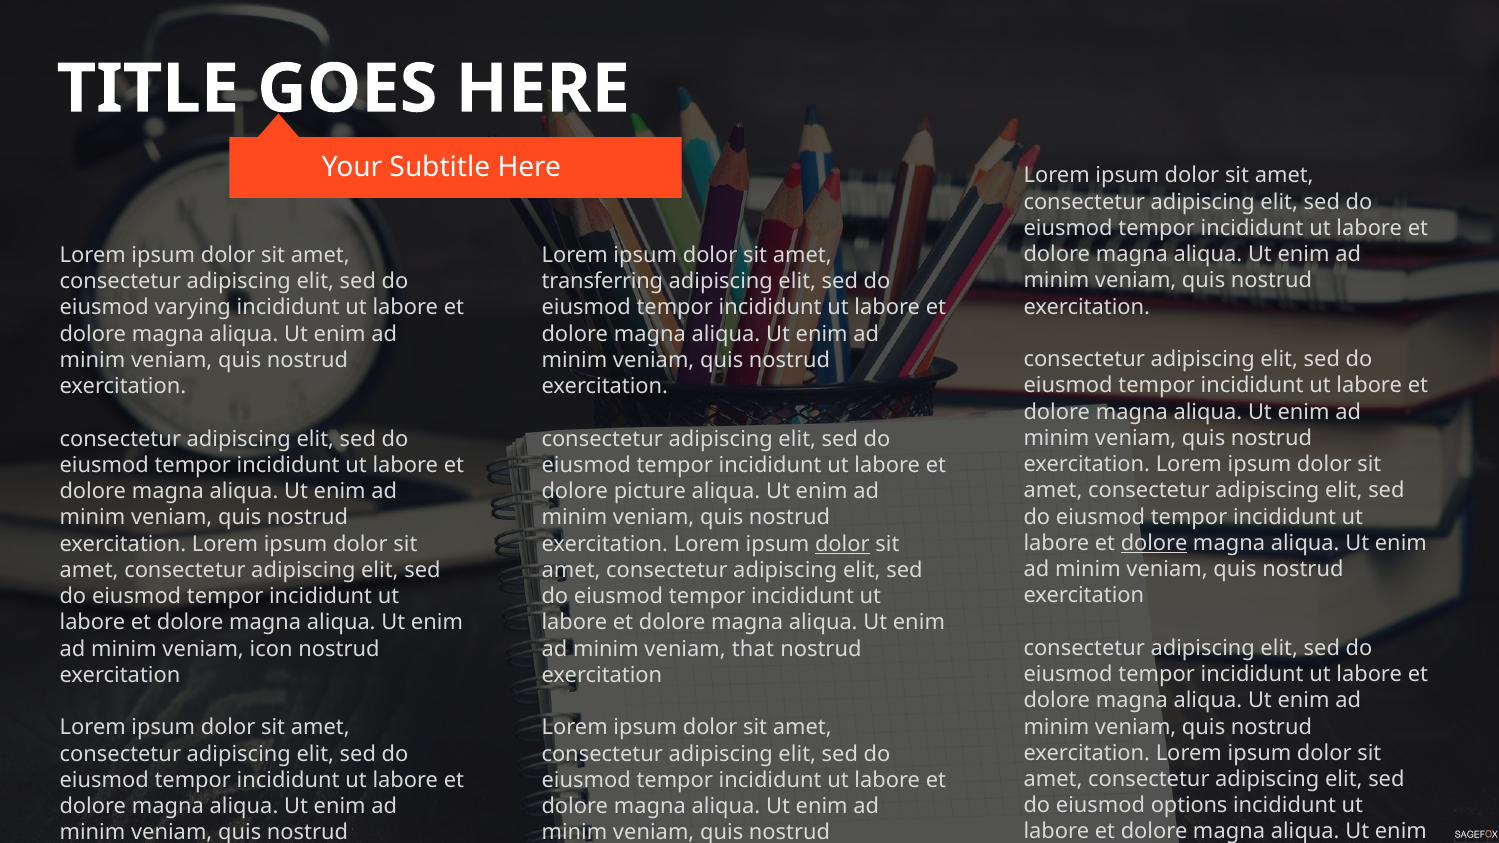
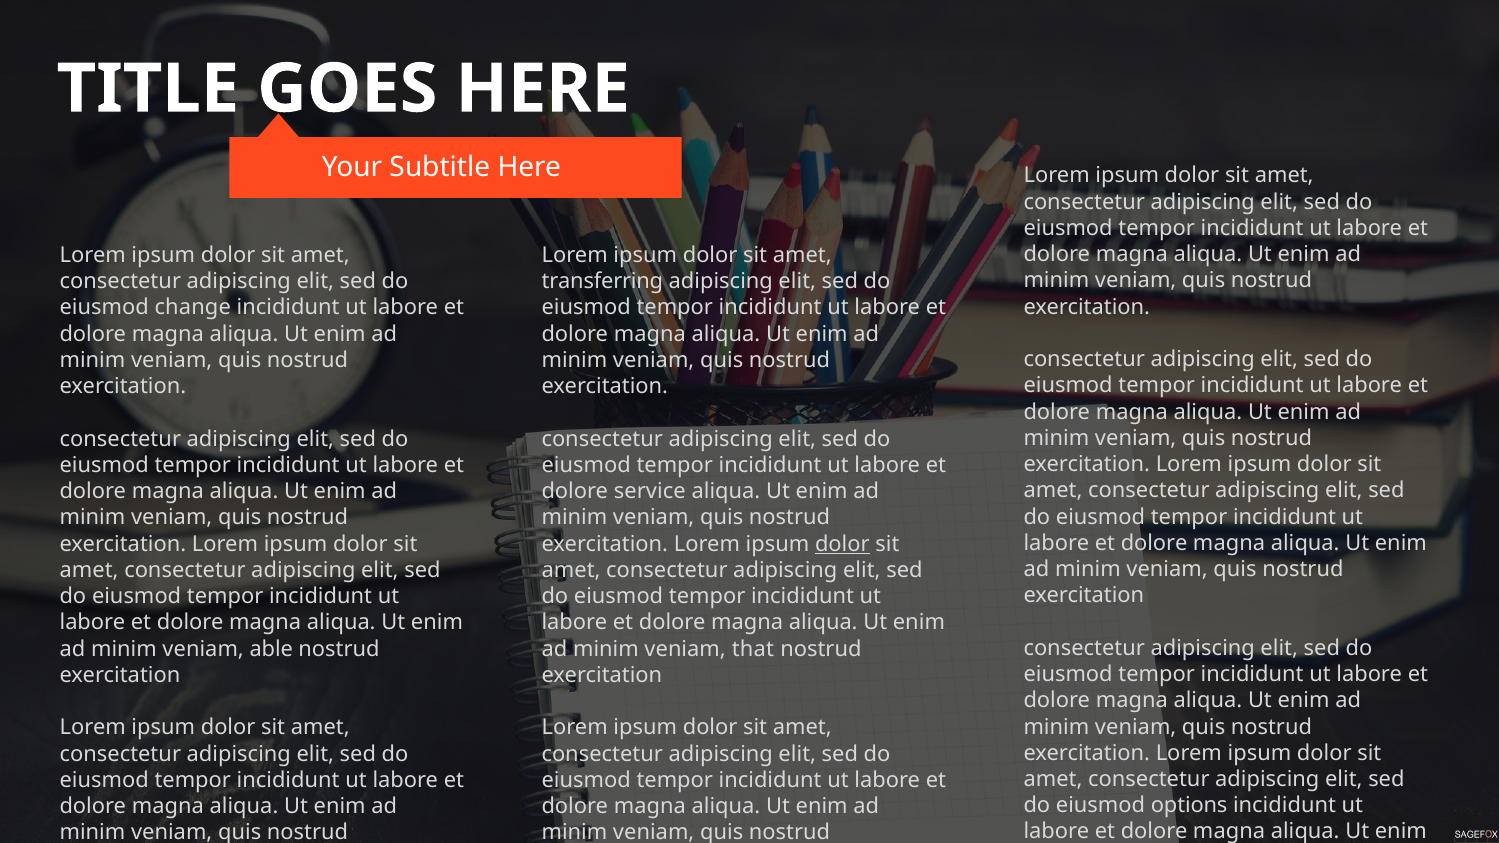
varying: varying -> change (193, 308)
picture: picture -> service (650, 491)
dolore underline: present -> none (1154, 543)
icon: icon -> able (271, 649)
